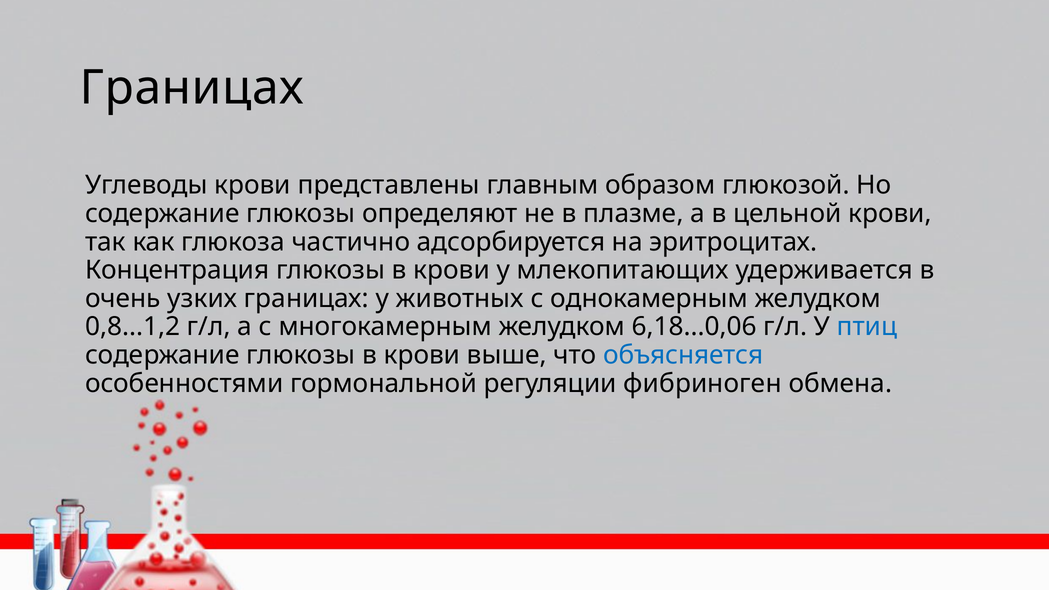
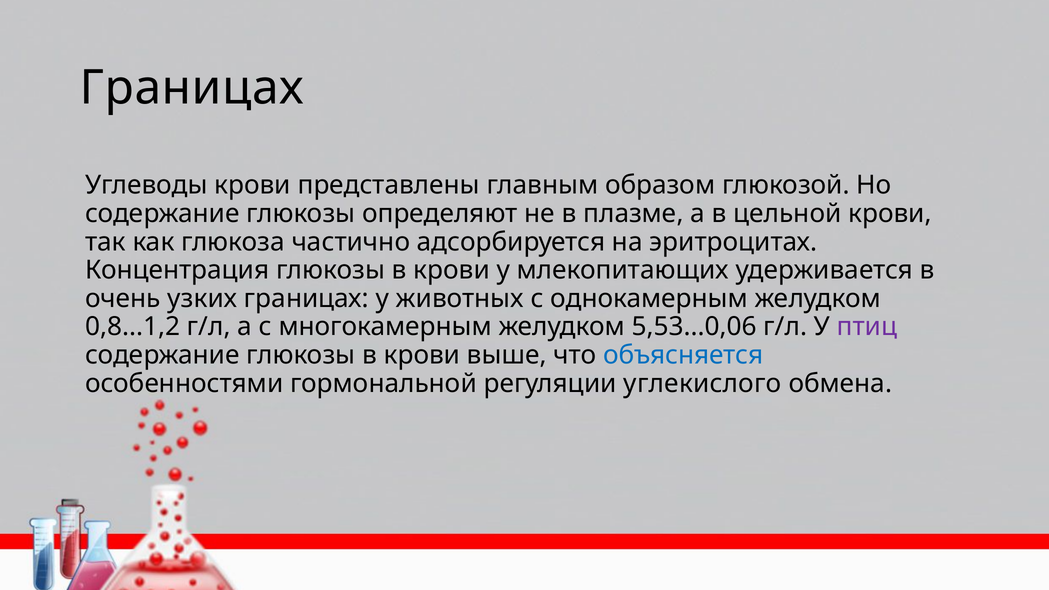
6,18...0,06: 6,18...0,06 -> 5,53...0,06 (694, 327)
птиц colour: blue -> purple (867, 327)
фибриноген: фибриноген -> углекислого (702, 383)
